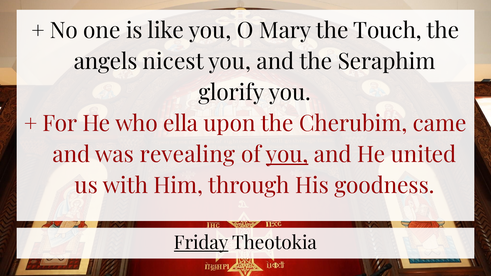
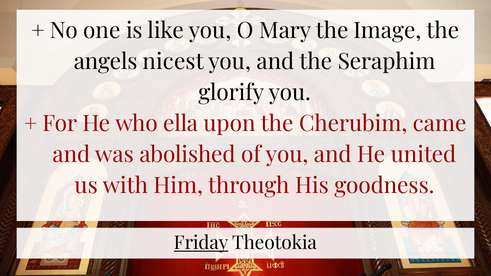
Touch: Touch -> Image (387, 31)
revealing: revealing -> abolished (187, 155)
you underline: present -> none (287, 155)
